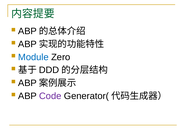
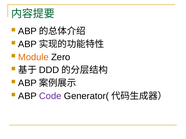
Module colour: blue -> orange (33, 57)
